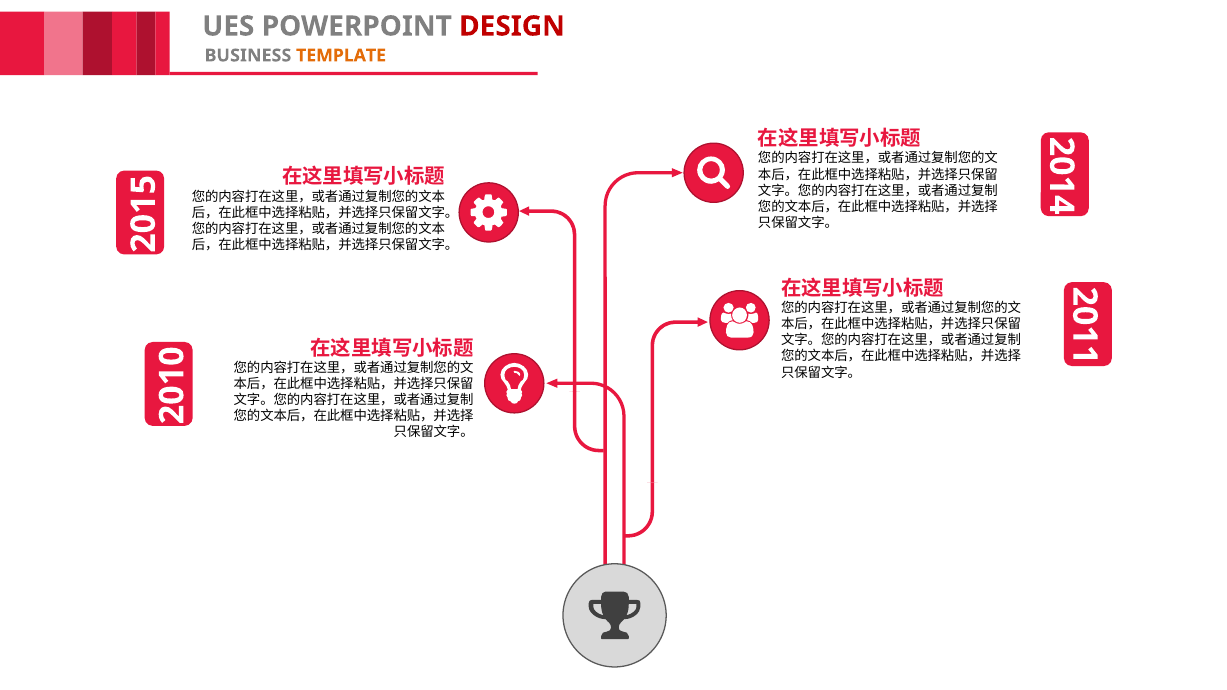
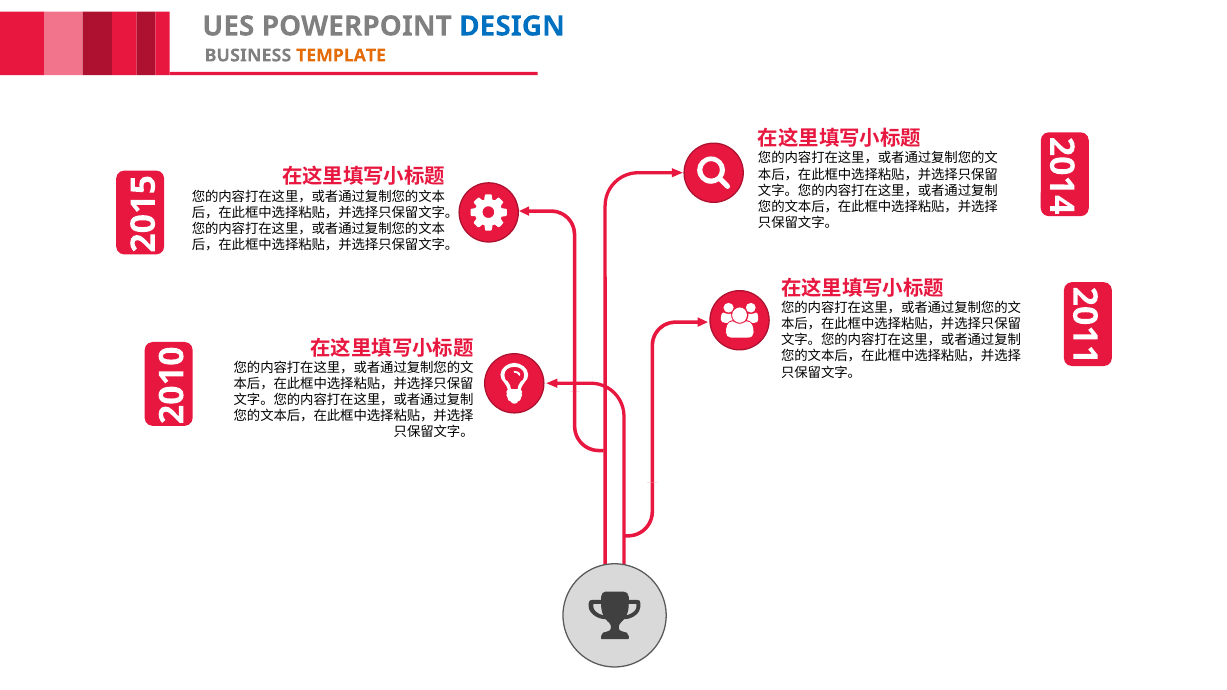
DESIGN colour: red -> blue (512, 26)
